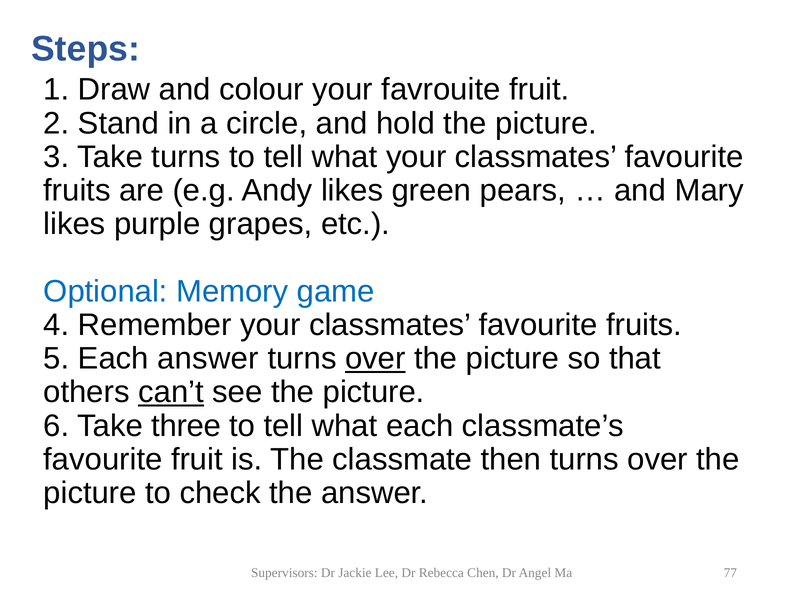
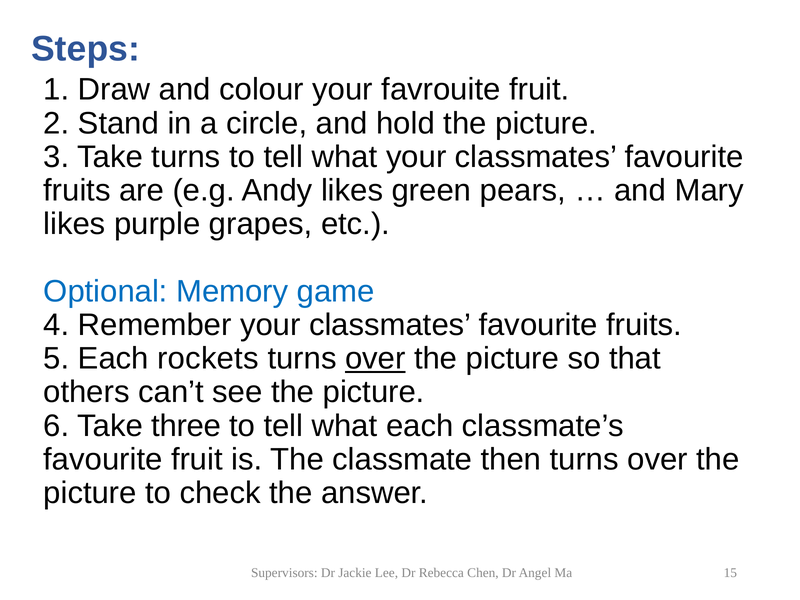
Each answer: answer -> rockets (208, 359)
can’t underline: present -> none (171, 392)
77: 77 -> 15 (730, 573)
